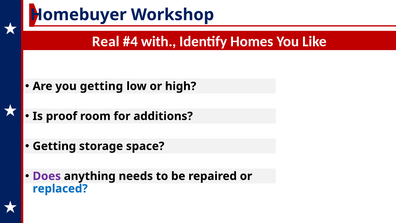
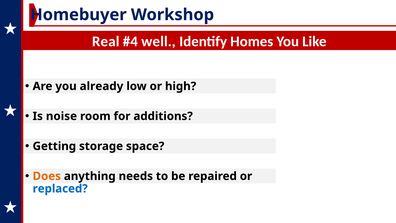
with: with -> well (159, 41)
you getting: getting -> already (101, 86)
proof: proof -> noise (61, 116)
Does colour: purple -> orange (47, 176)
